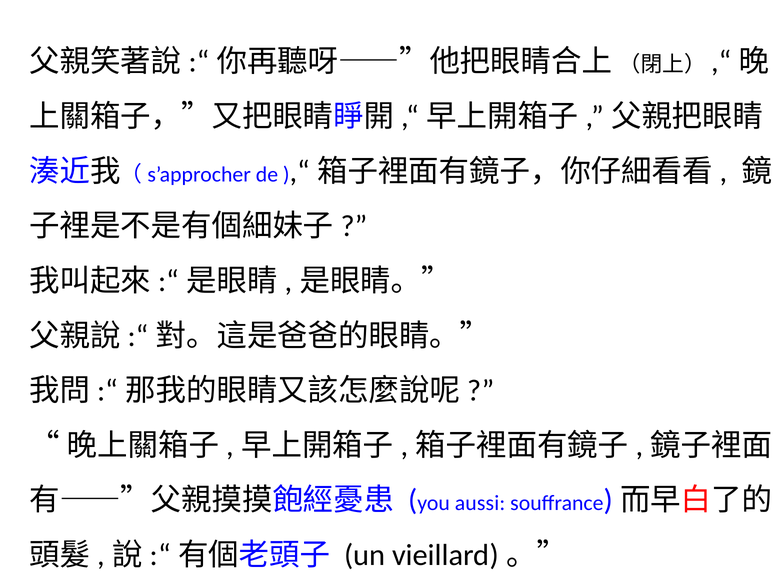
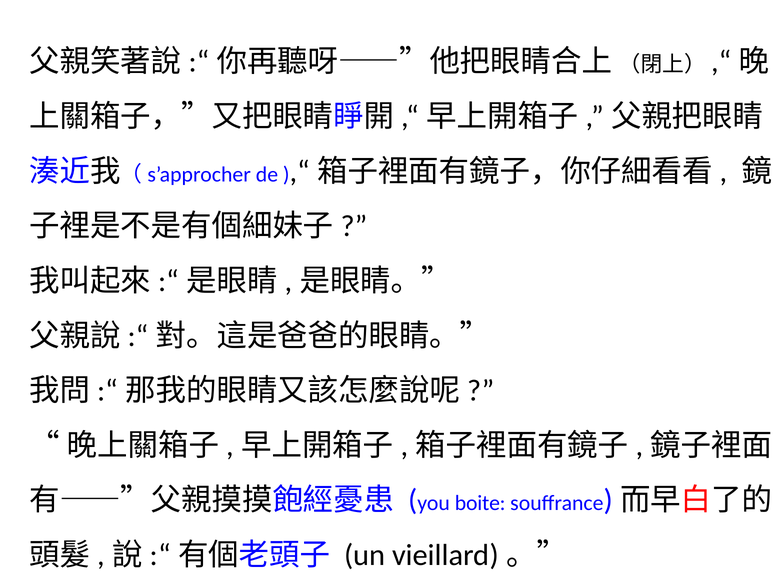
aussi: aussi -> boite (480, 504)
